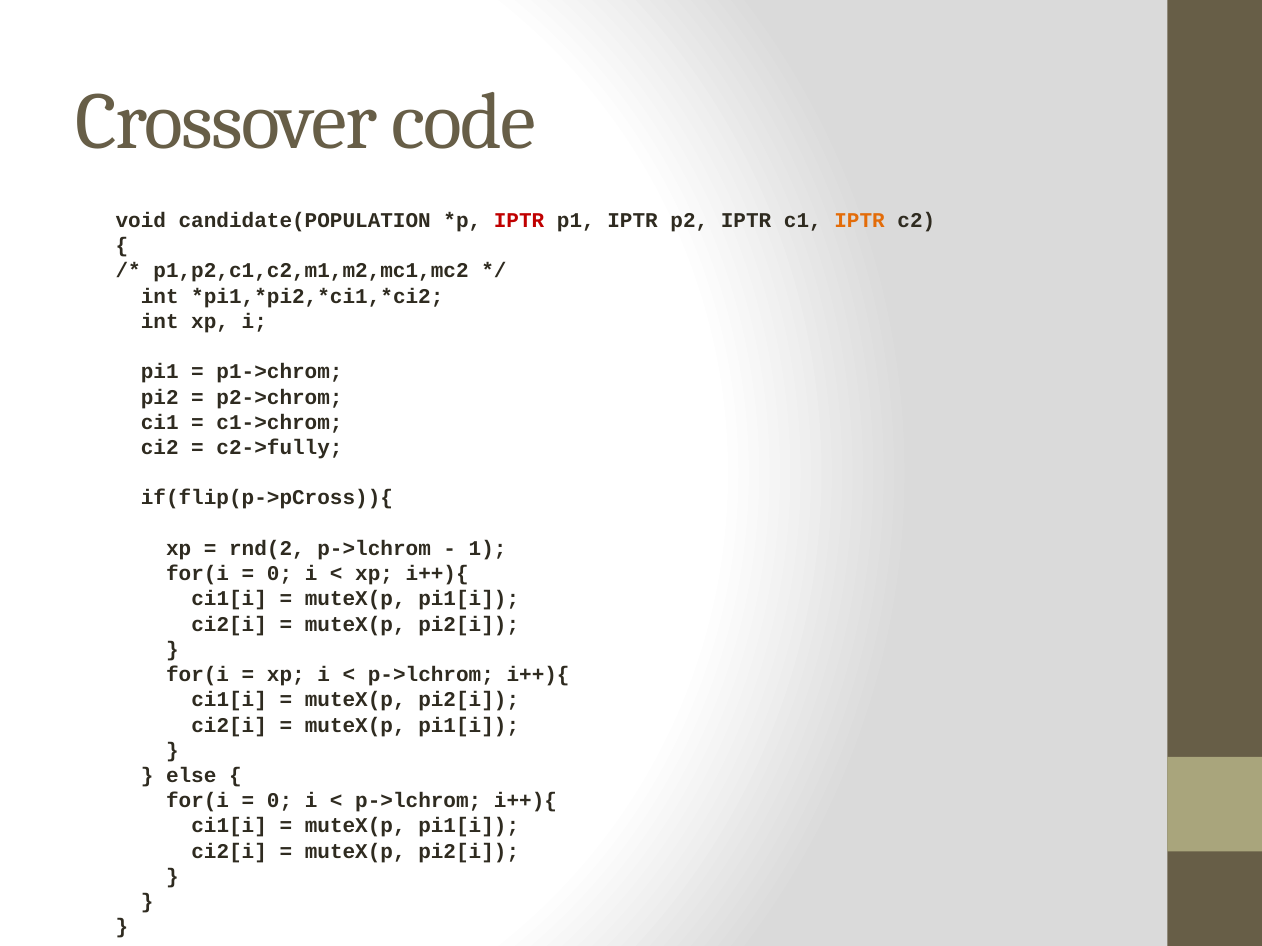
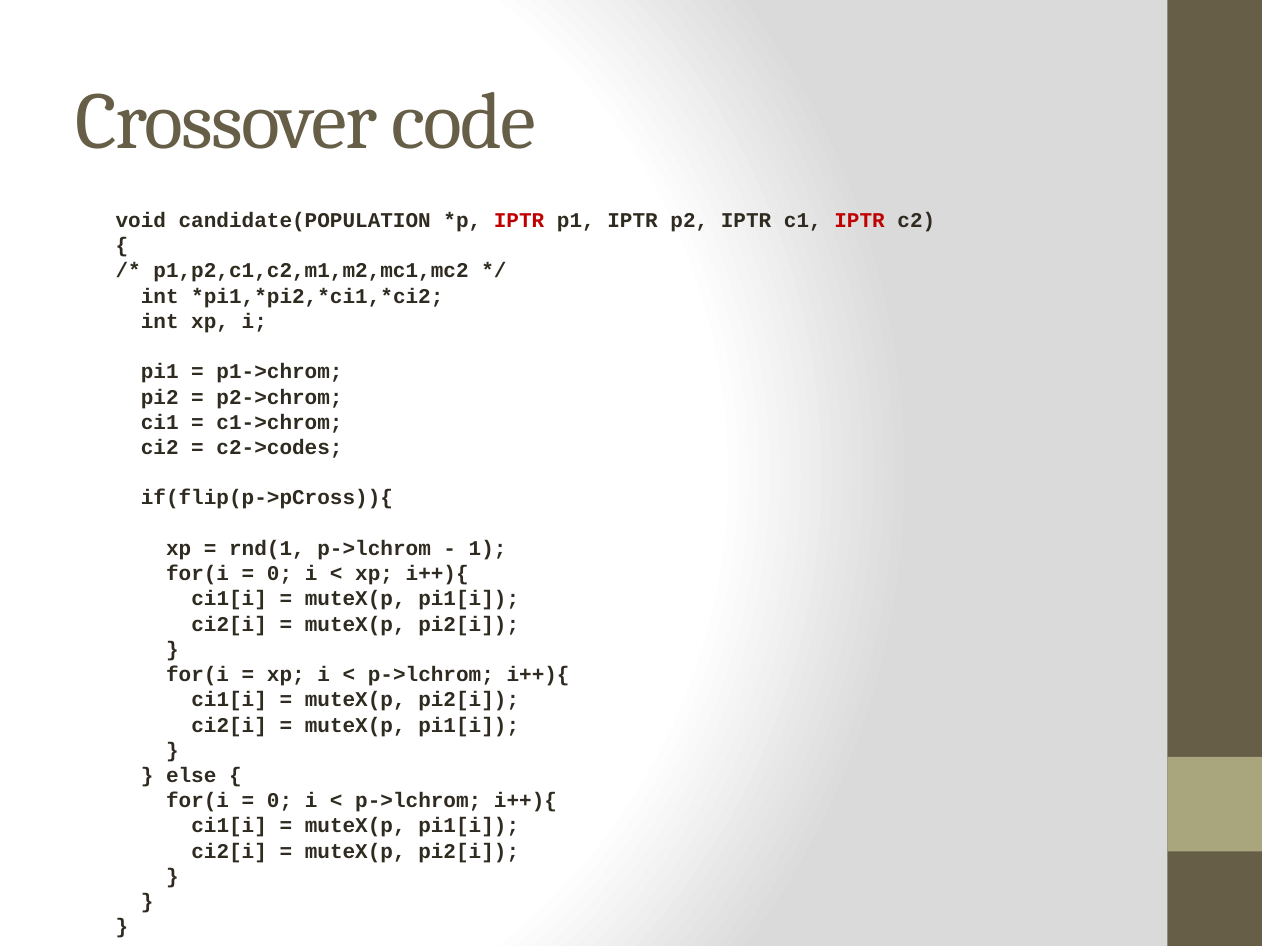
IPTR colour: orange -> red (860, 221)
c2->fully: c2->fully -> c2->codes (280, 448)
rnd(2: rnd(2 -> rnd(1 (267, 549)
